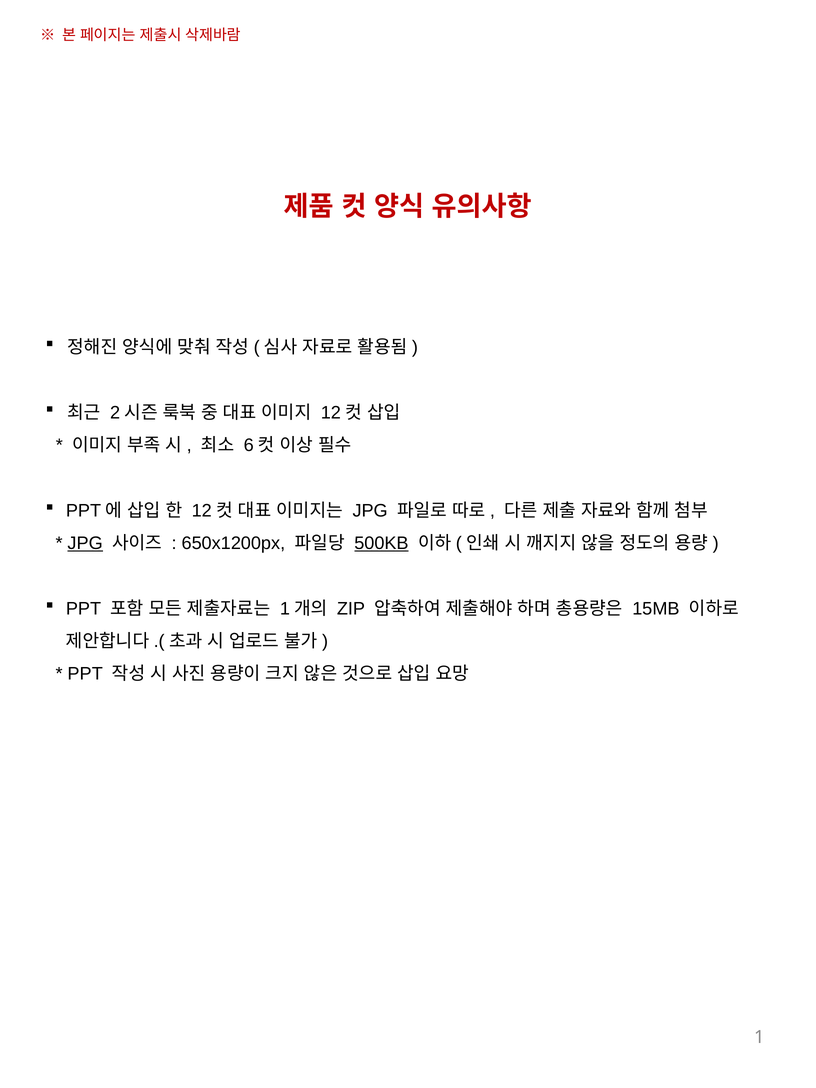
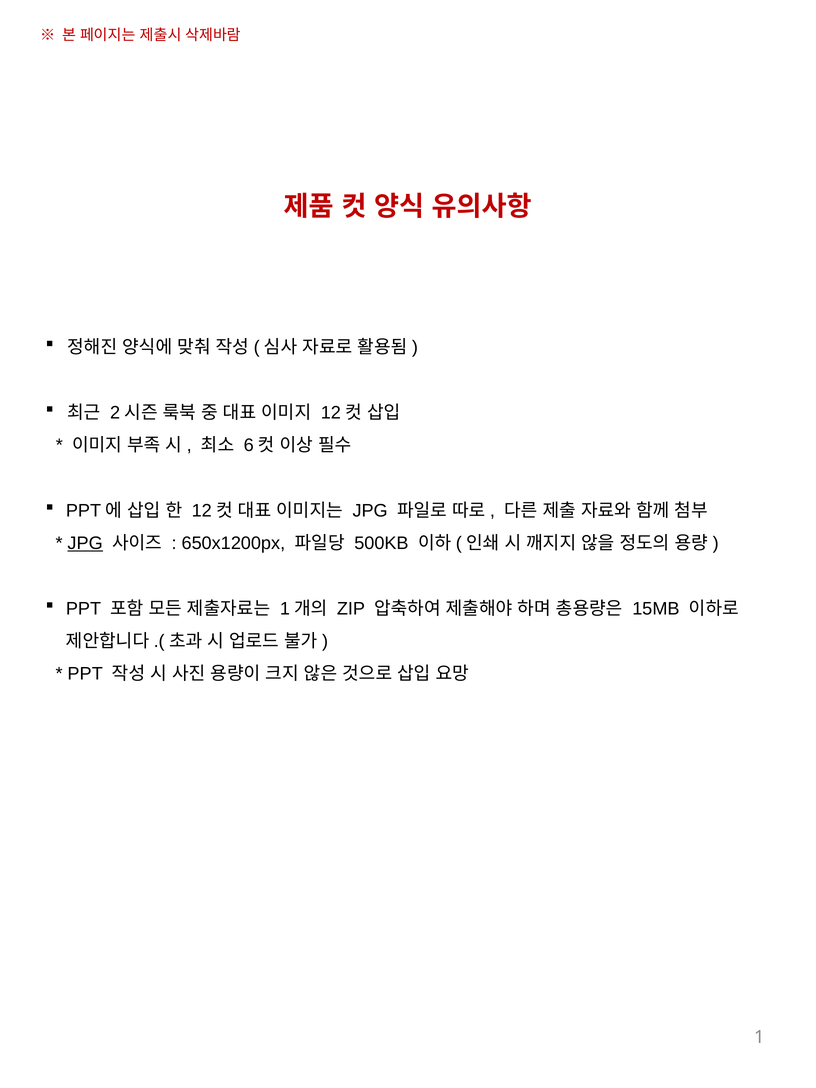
500KB underline: present -> none (381, 543)
